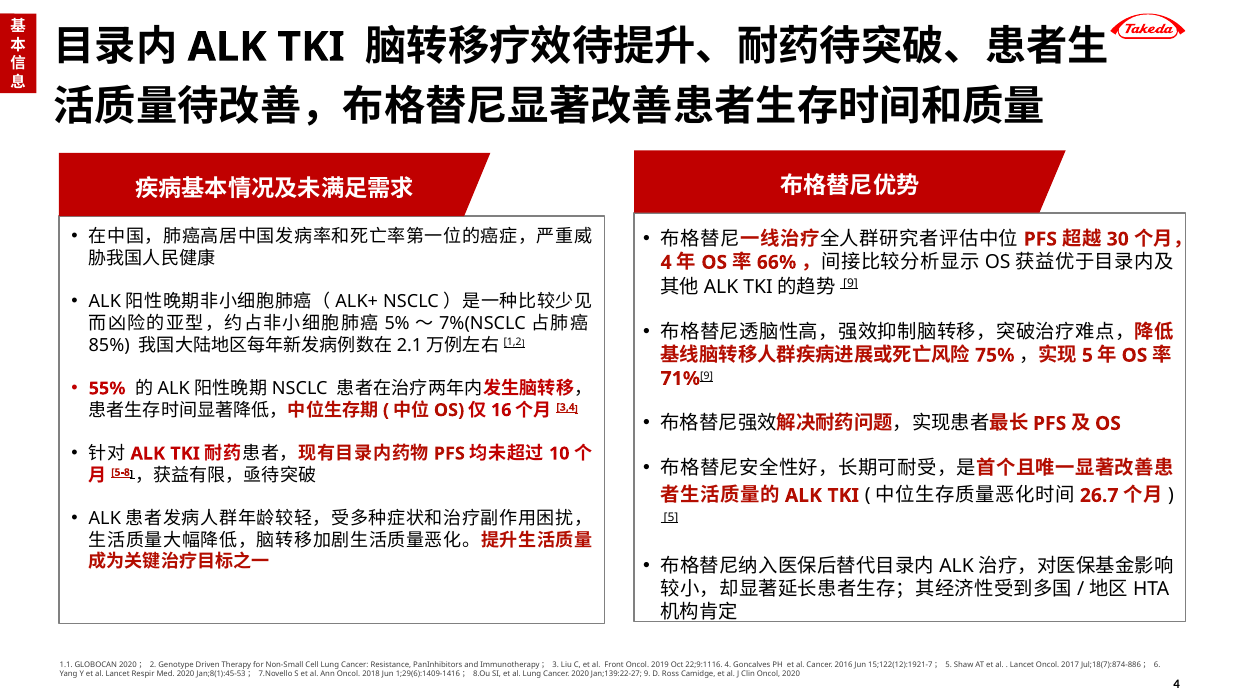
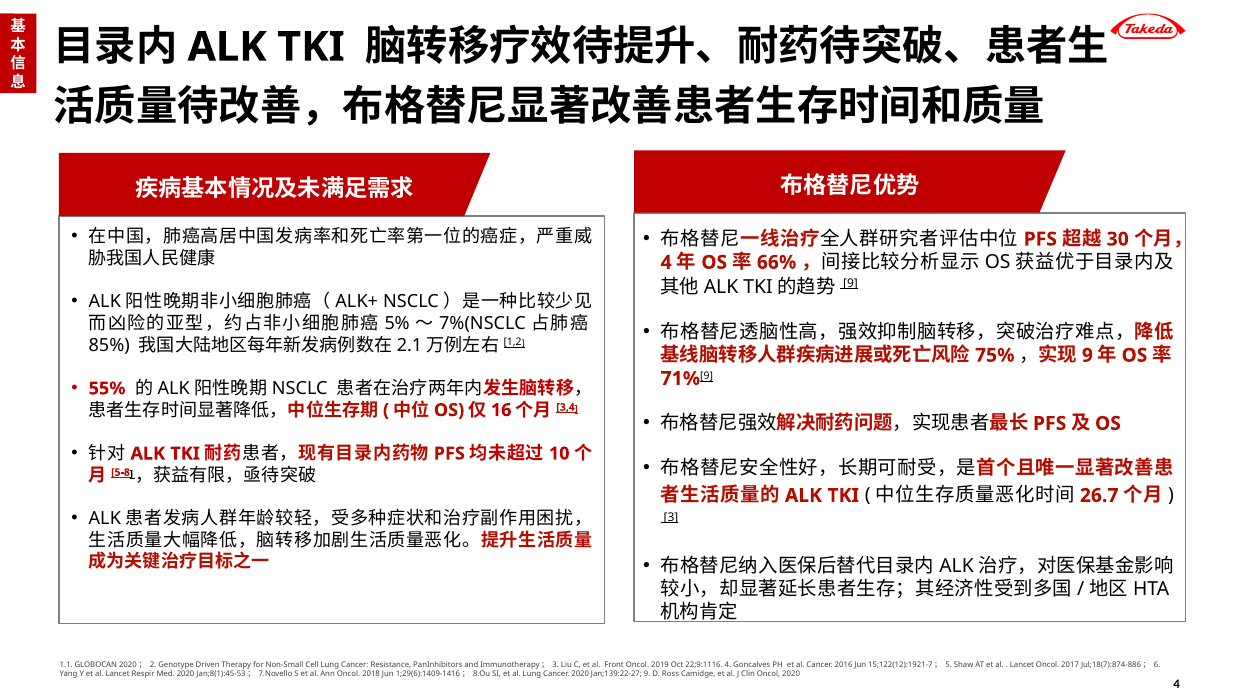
5: 5 -> 9 (1087, 355)
5: 5 -> 3 (671, 517)
